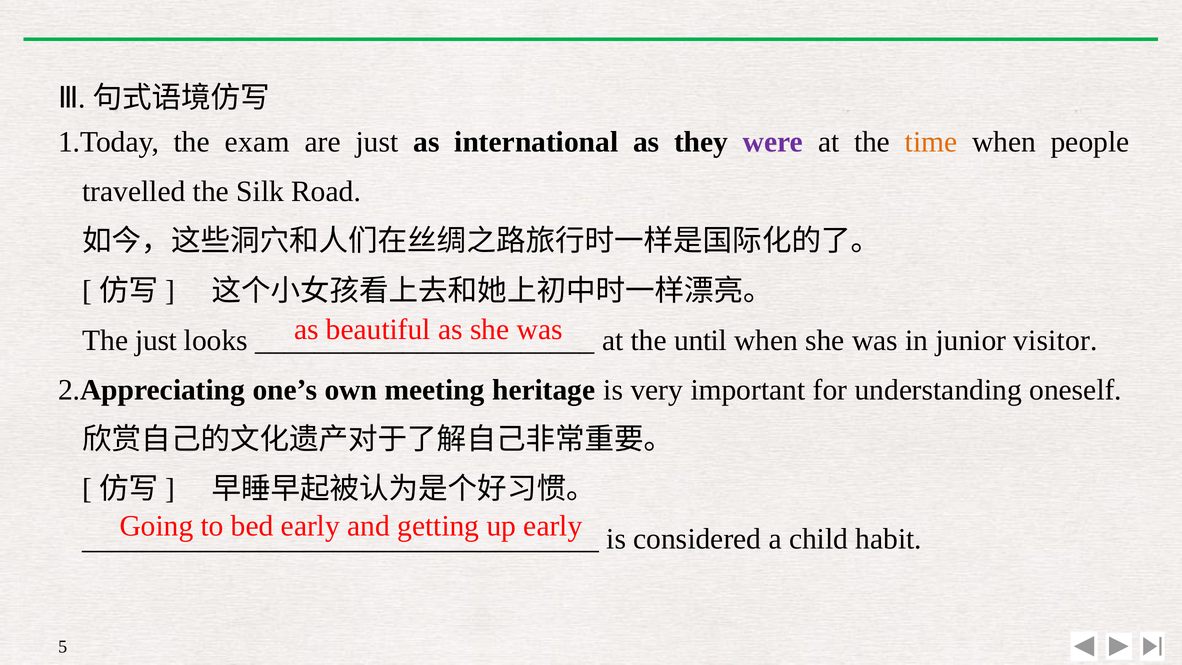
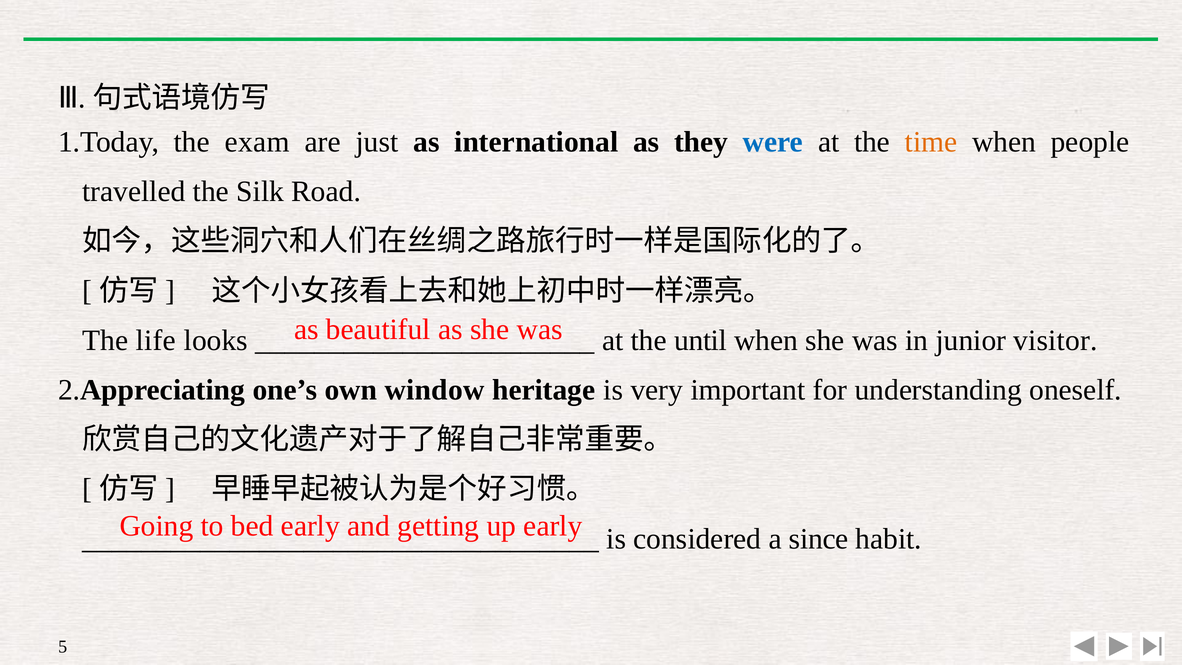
were colour: purple -> blue (773, 142)
The just: just -> life (156, 340)
meeting: meeting -> window (435, 390)
child: child -> since (819, 539)
